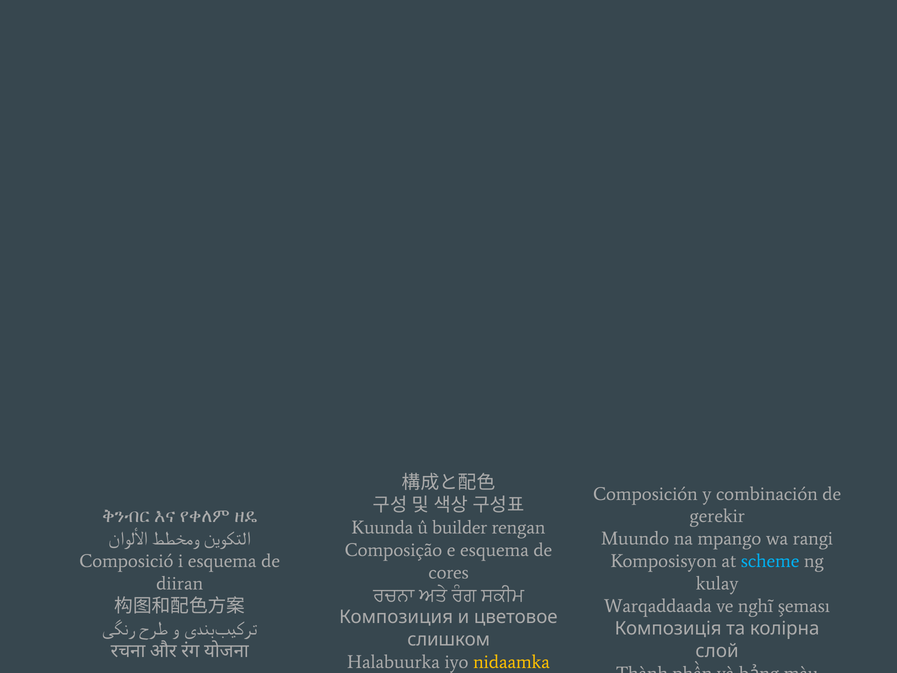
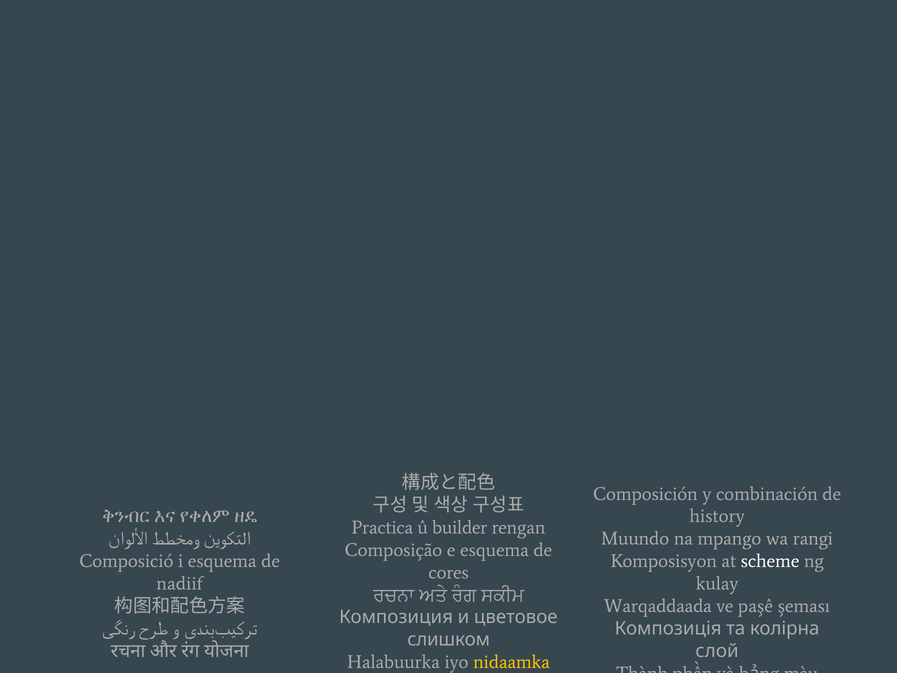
gerekir: gerekir -> history (717, 516)
Kuunda: Kuunda -> Practica (382, 527)
scheme colour: light blue -> white (770, 561)
diiran: diiran -> nadiif (180, 583)
nghĩ: nghĩ -> paşê (755, 606)
